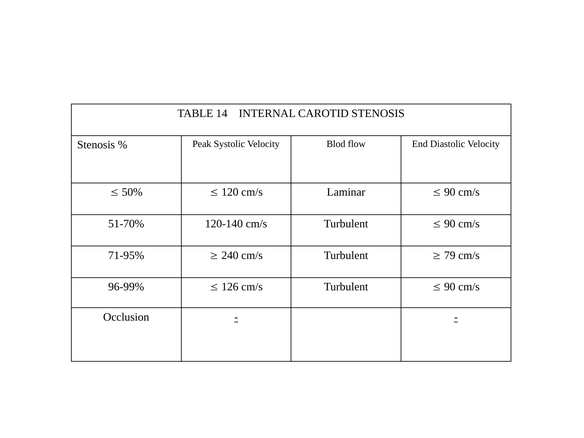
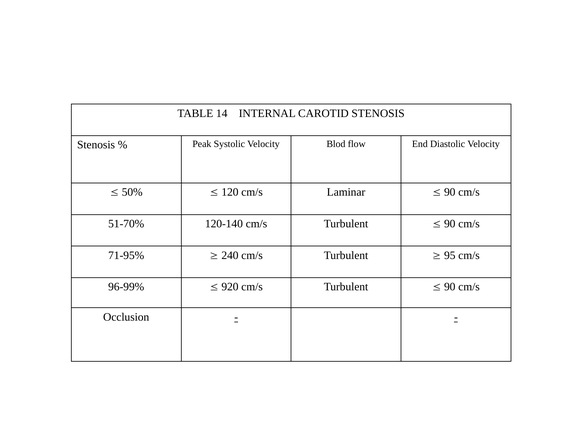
79: 79 -> 95 (450, 255)
126: 126 -> 920 (230, 287)
